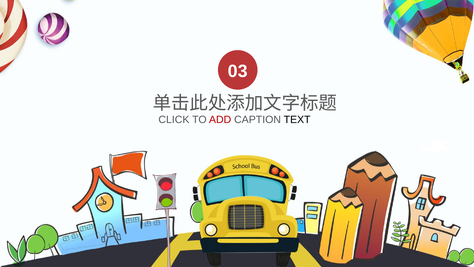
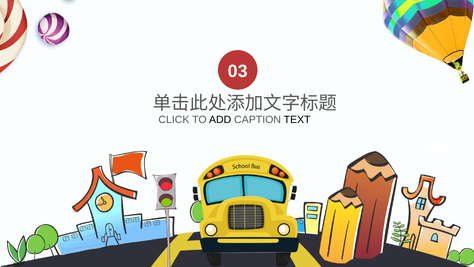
ADD colour: red -> black (220, 119)
